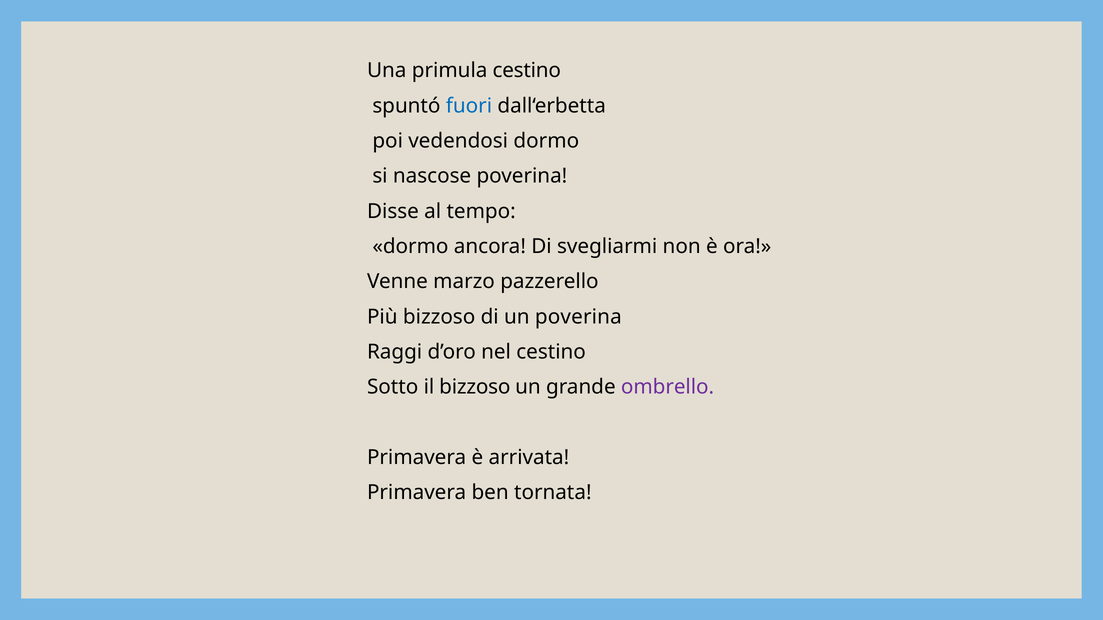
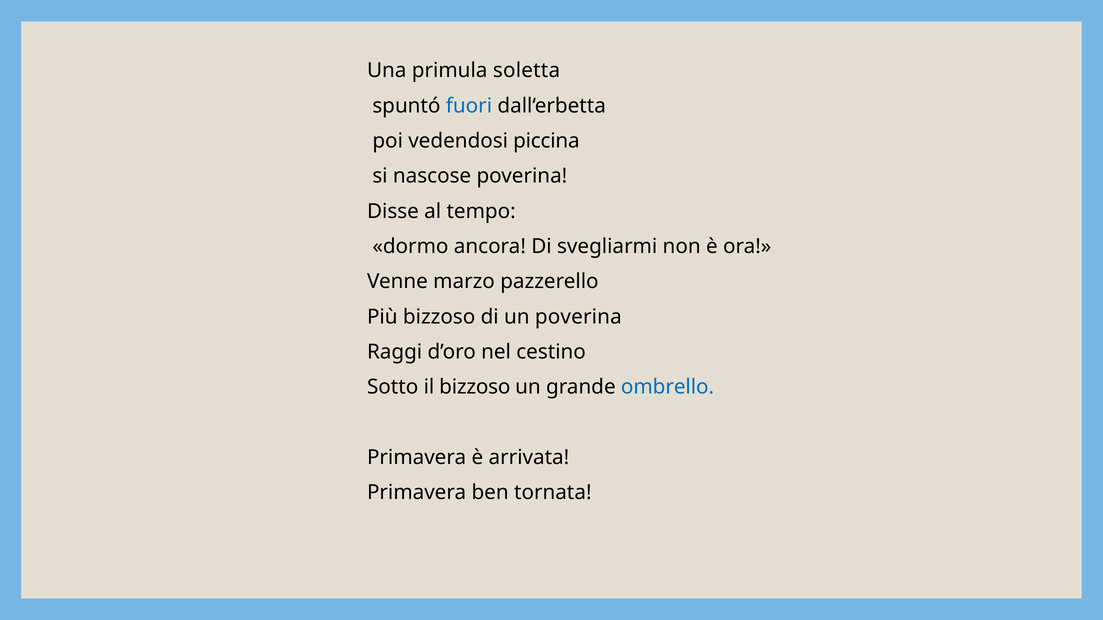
primula cestino: cestino -> soletta (527, 71)
vedendosi dormo: dormo -> piccina (546, 141)
ombrello colour: purple -> blue (668, 387)
